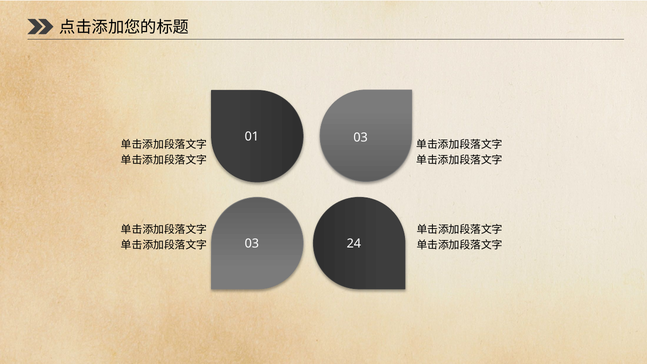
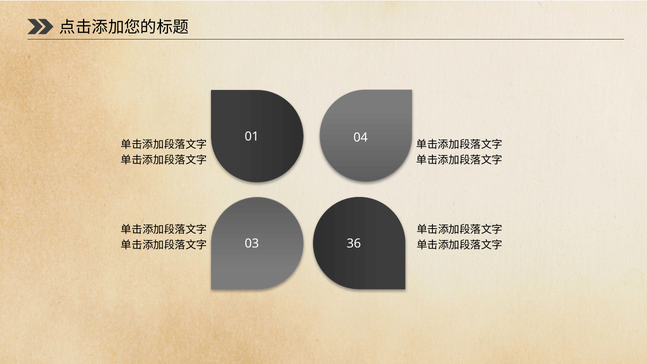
01 03: 03 -> 04 (361, 138)
24: 24 -> 36 (354, 244)
